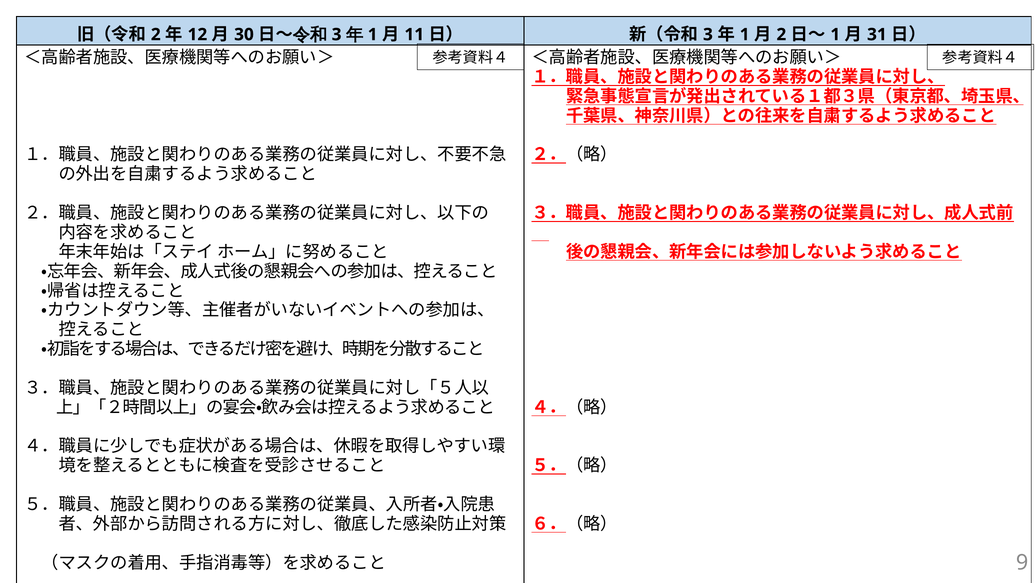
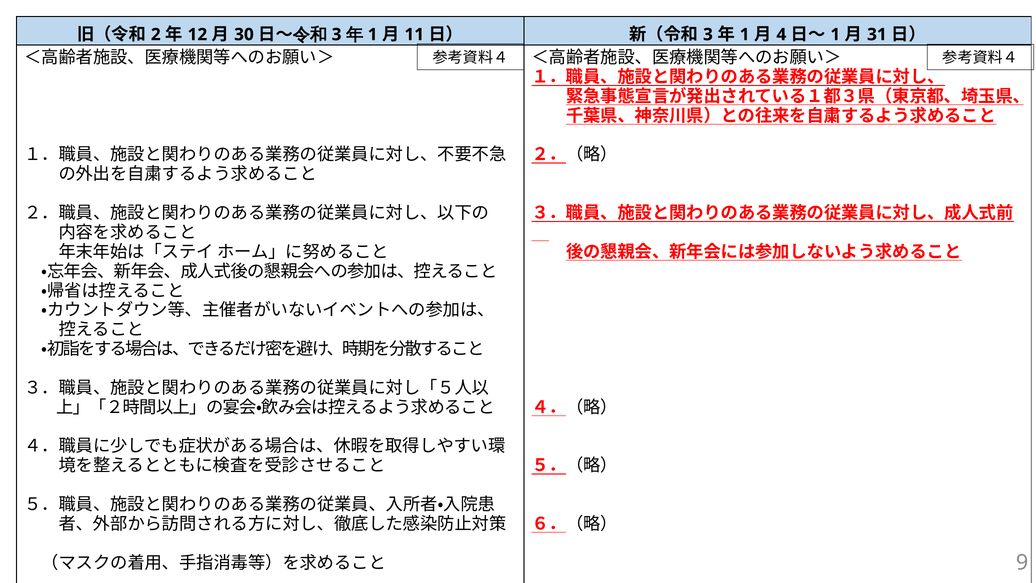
2: 2 -> 4 (781, 35)
